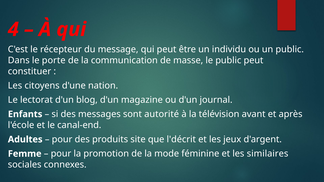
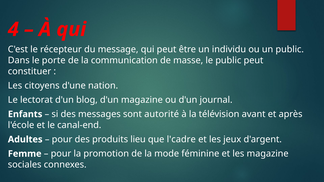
site: site -> lieu (138, 140)
l'décrit: l'décrit -> l'cadre (181, 140)
les similaires: similaires -> magazine (268, 154)
